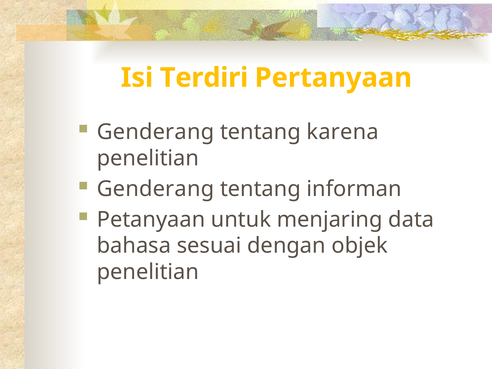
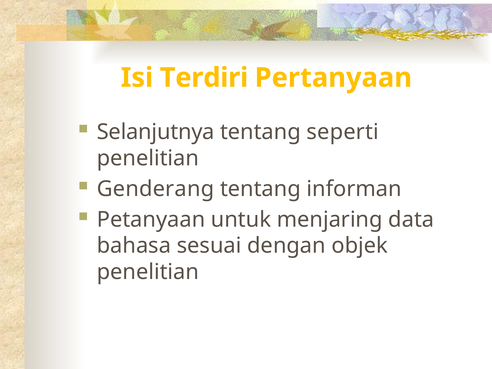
Genderang: Genderang -> Selanjutnya (156, 132)
karena: karena -> seperti (343, 132)
